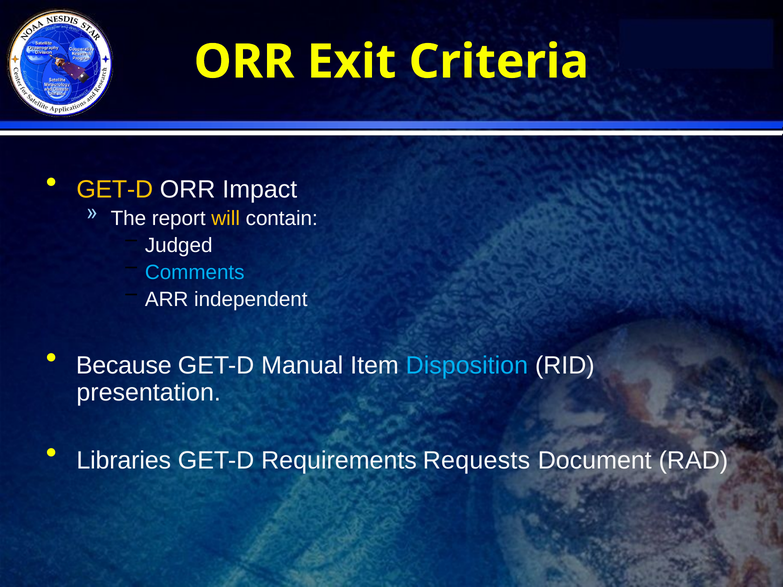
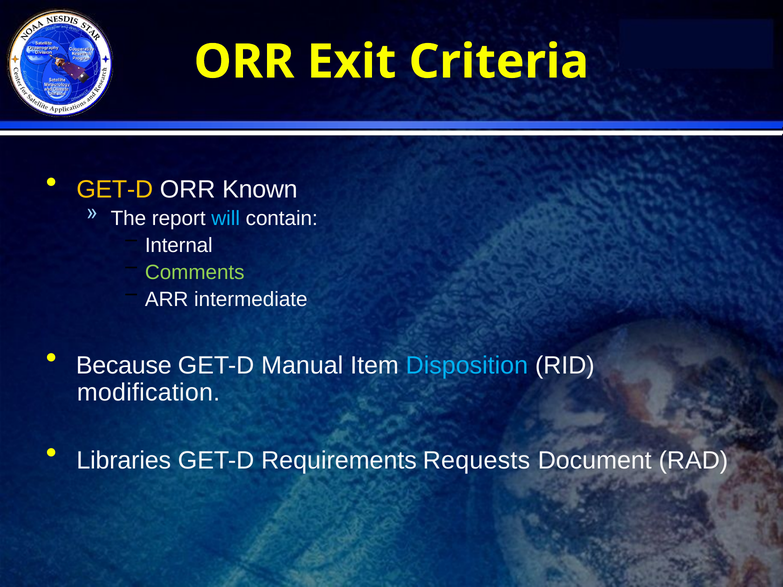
Impact: Impact -> Known (260, 190)
will colour: yellow -> light blue (226, 218)
Judged: Judged -> Internal (179, 245)
Comments colour: light blue -> light green (195, 272)
independent: independent -> intermediate (251, 299)
presentation: presentation -> modification (149, 393)
